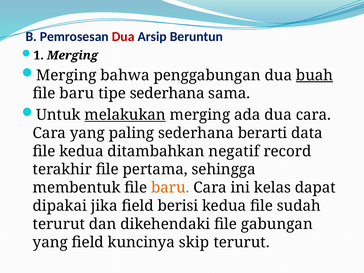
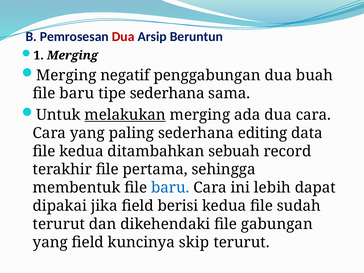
bahwa: bahwa -> negatif (125, 75)
buah underline: present -> none (315, 75)
berarti: berarti -> editing (263, 133)
negatif: negatif -> sebuah (234, 151)
baru colour: orange -> blue (170, 188)
kelas: kelas -> lebih (272, 188)
